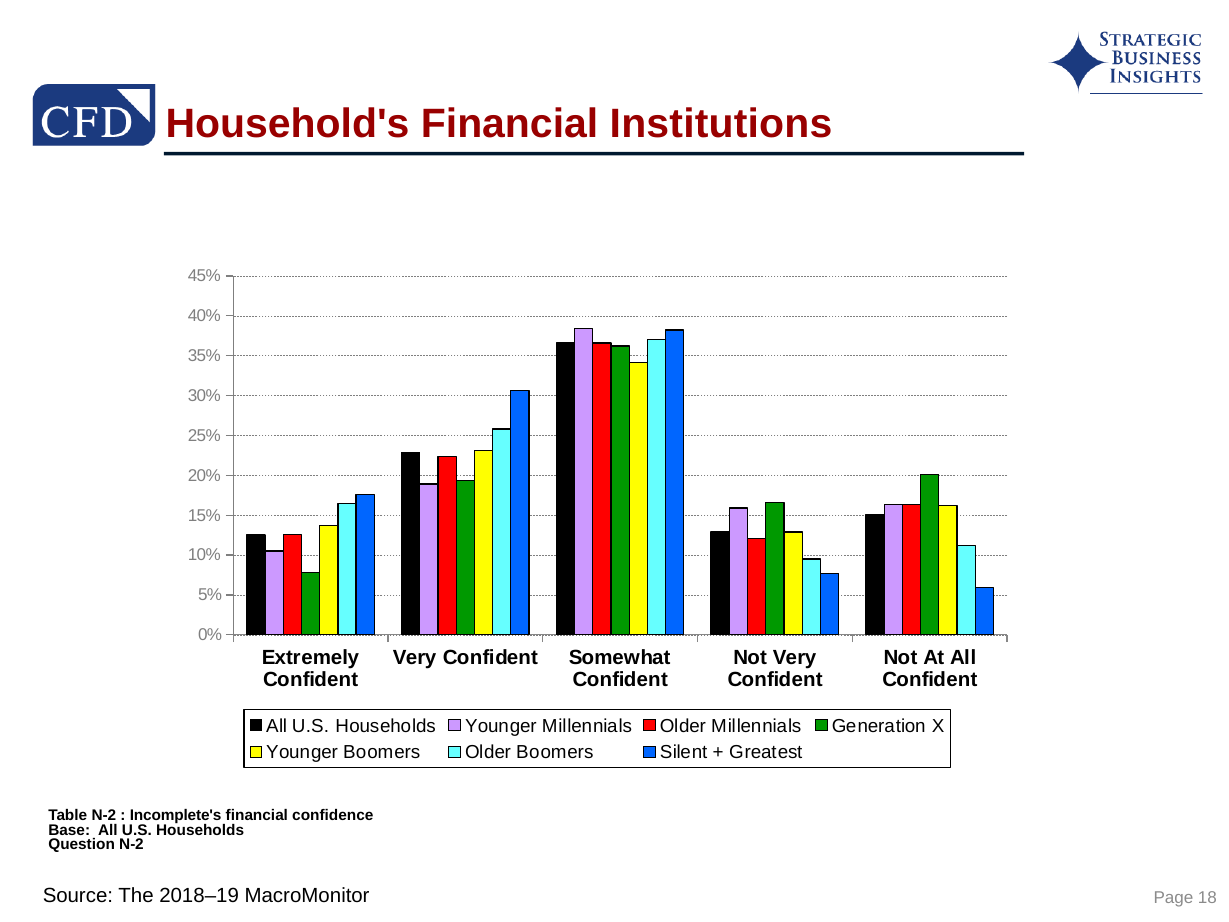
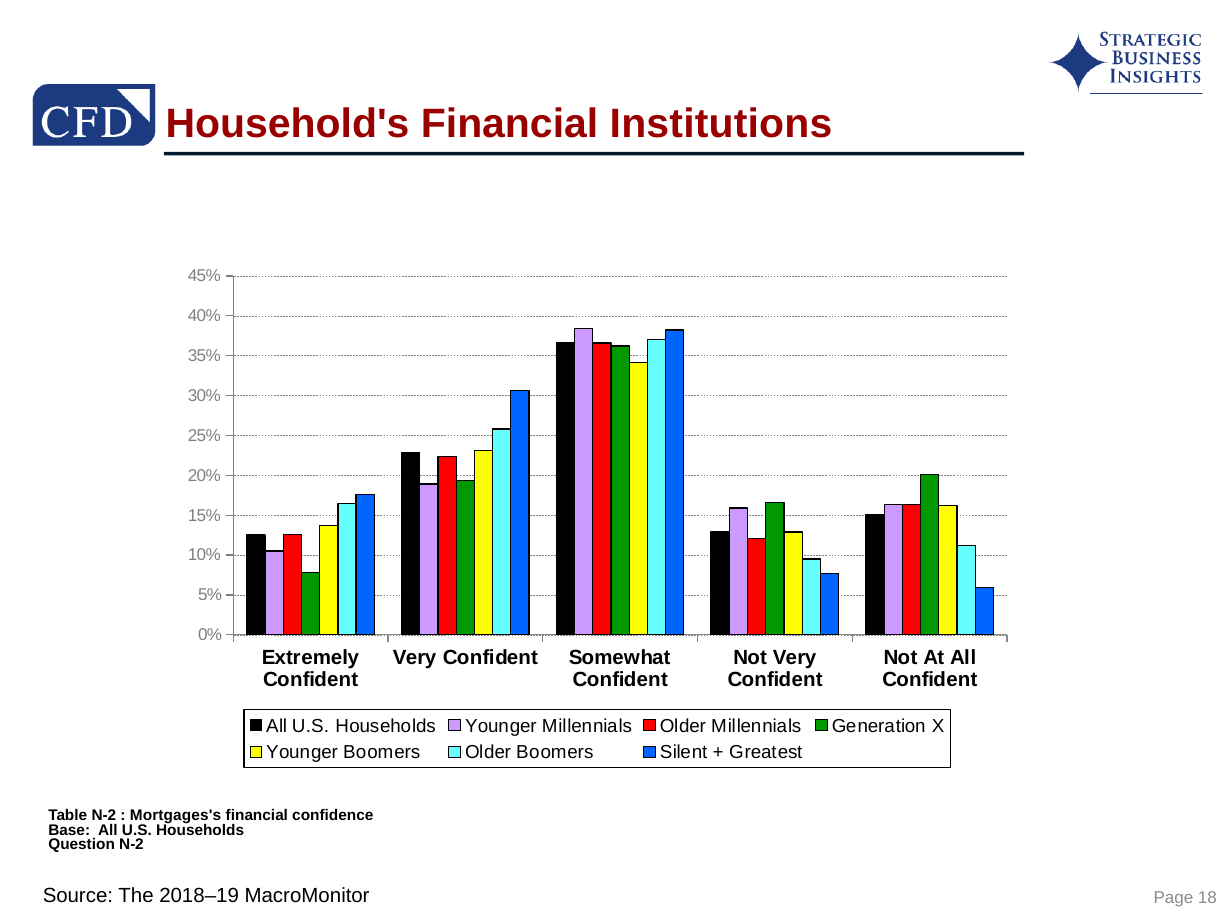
Incomplete's: Incomplete's -> Mortgages's (176, 815)
